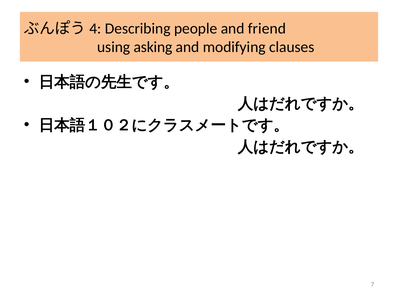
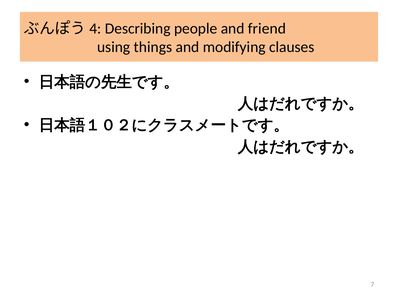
asking: asking -> things (153, 47)
